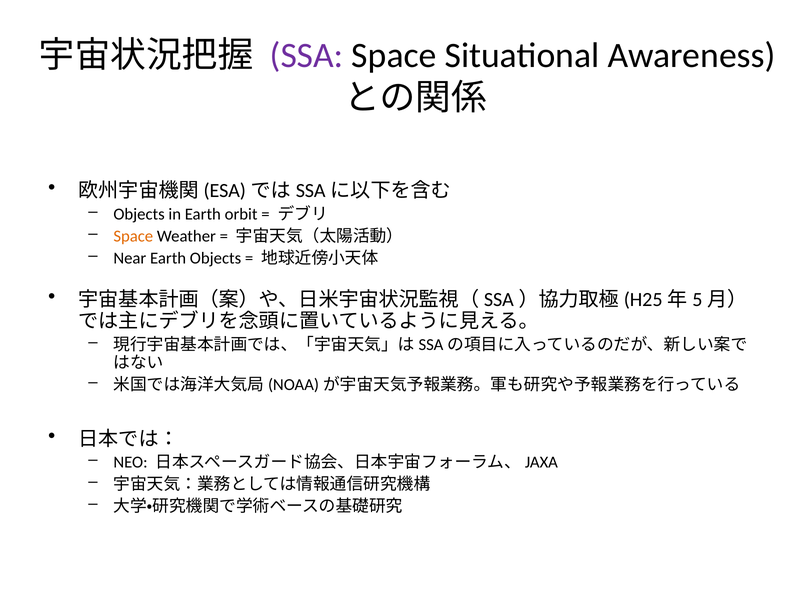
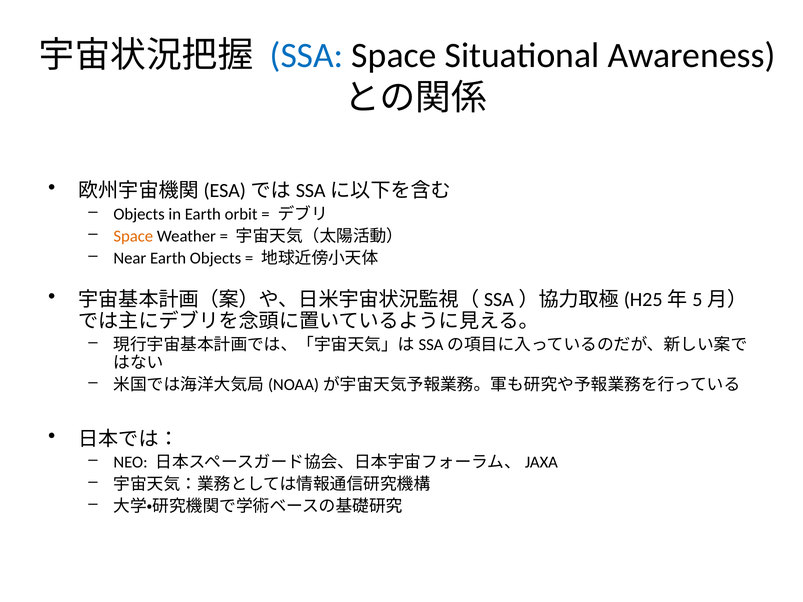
SSA colour: purple -> blue (307, 55)
